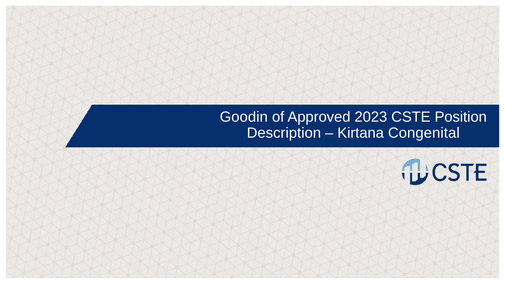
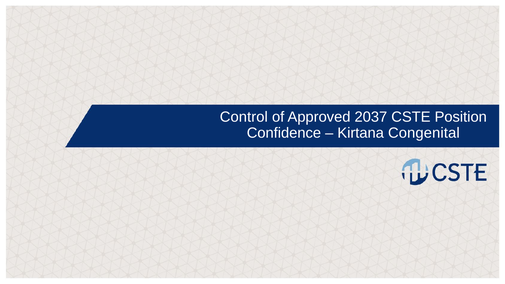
Goodin: Goodin -> Control (244, 117)
2023: 2023 -> 2037 (371, 117)
Description: Description -> Confidence (284, 133)
